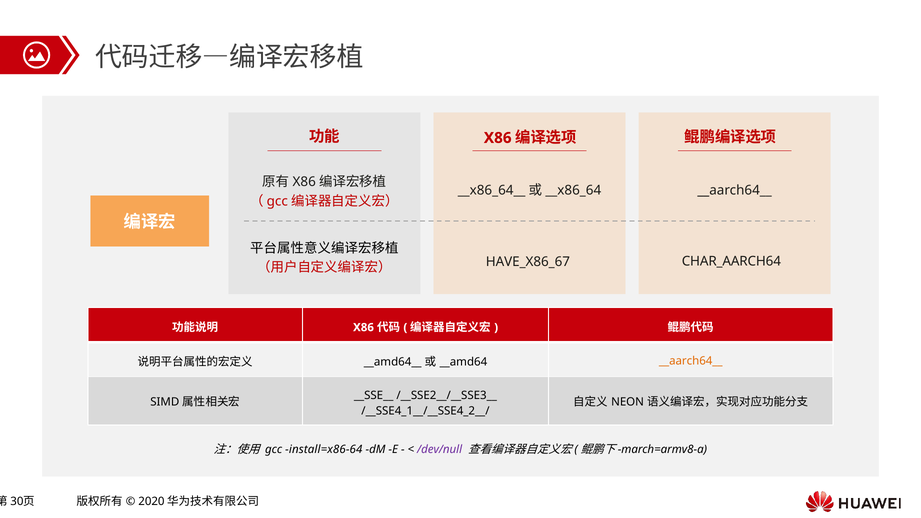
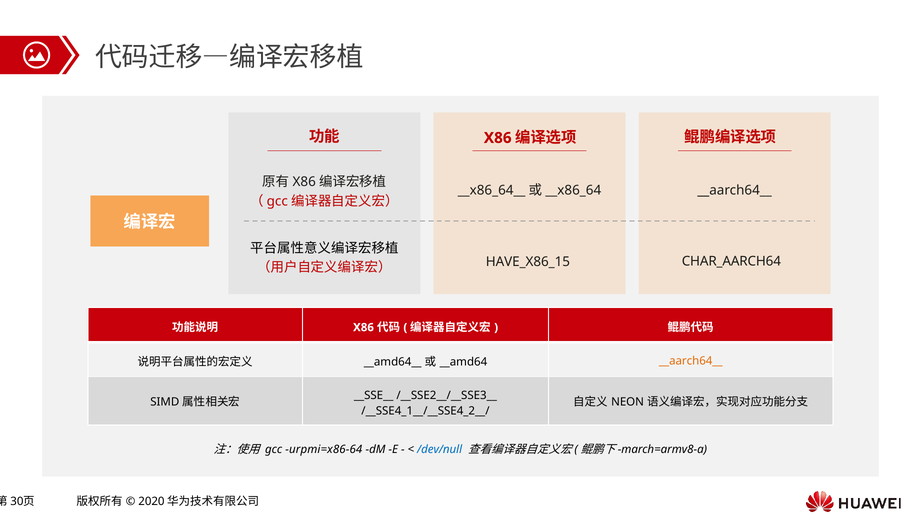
HAVE_X86_67: HAVE_X86_67 -> HAVE_X86_15 (528, 262)
install=x86-64: install=x86-64 -> urpmi=x86-64 (324, 450)
/dev/null colour: purple -> blue (440, 450)
